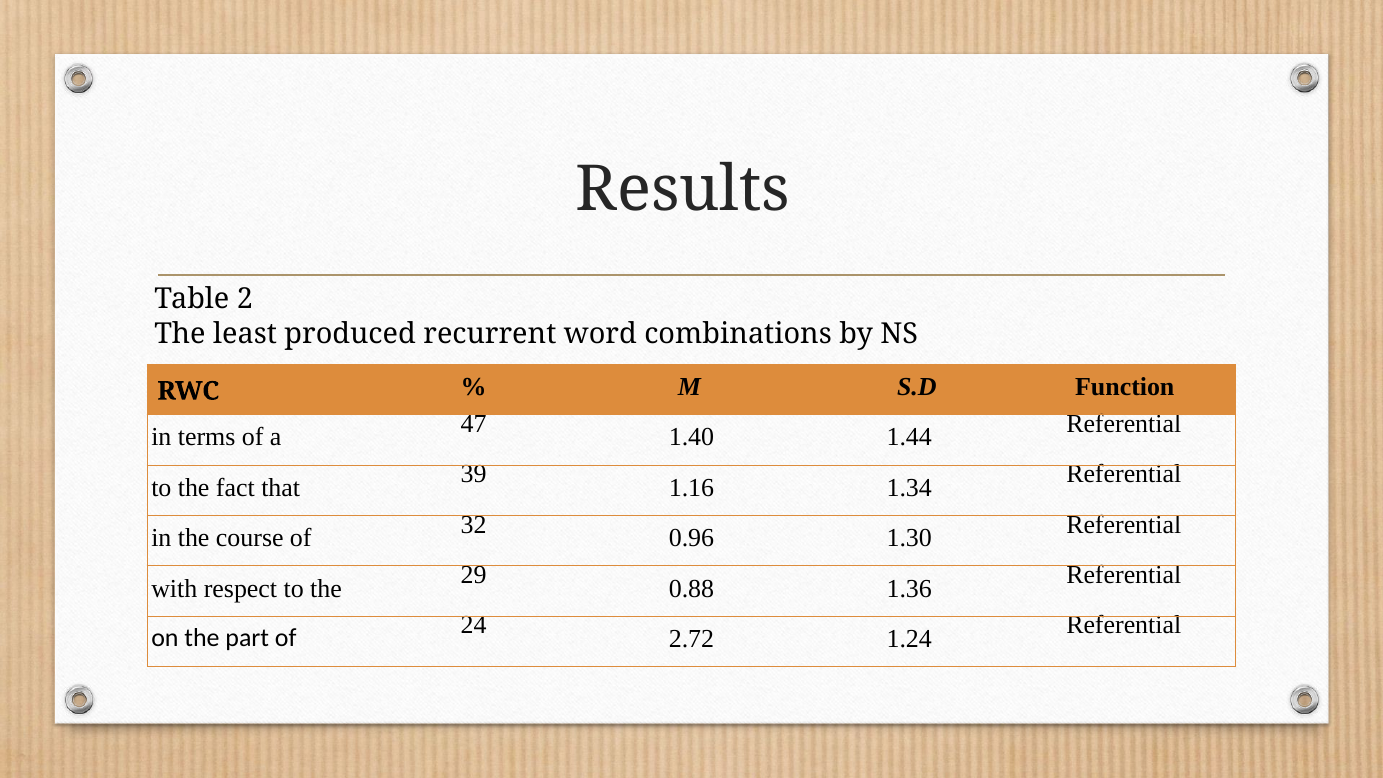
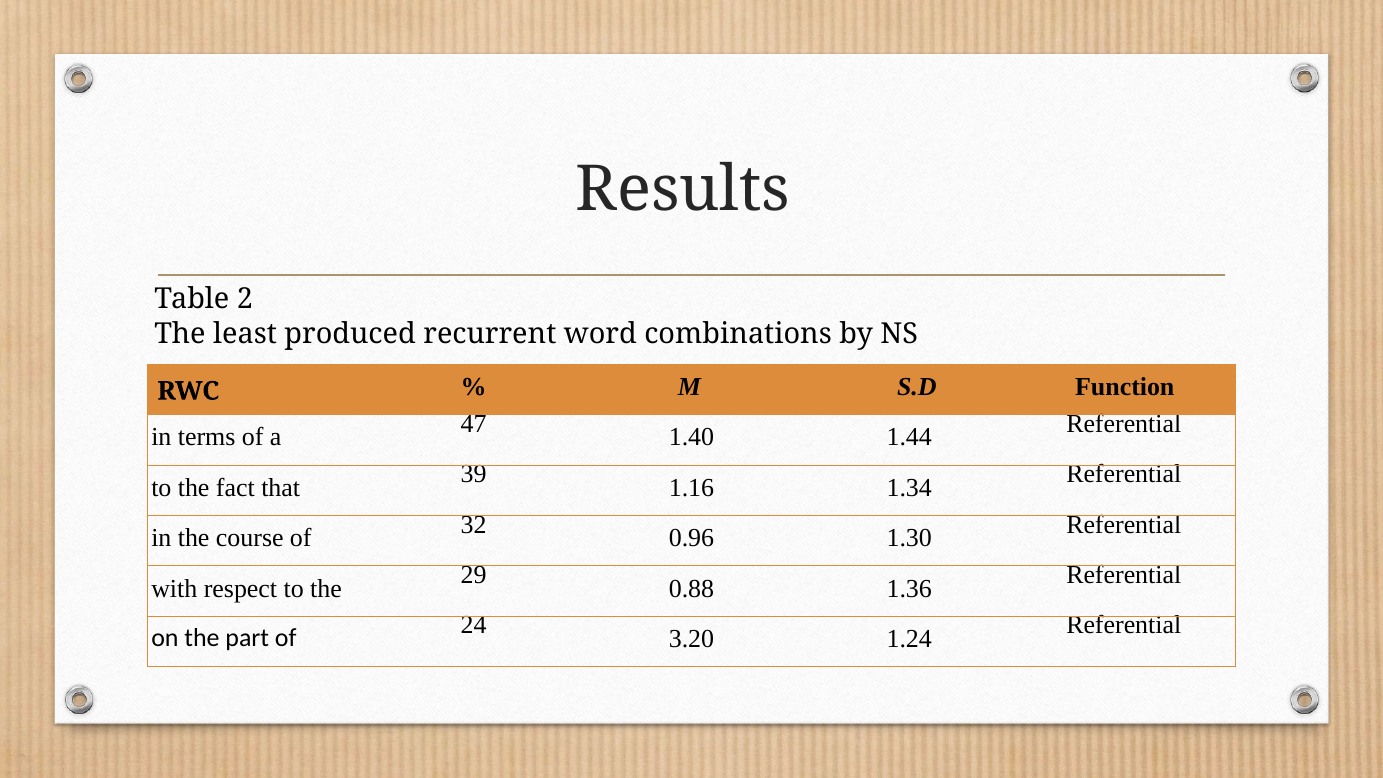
2.72: 2.72 -> 3.20 (691, 639)
